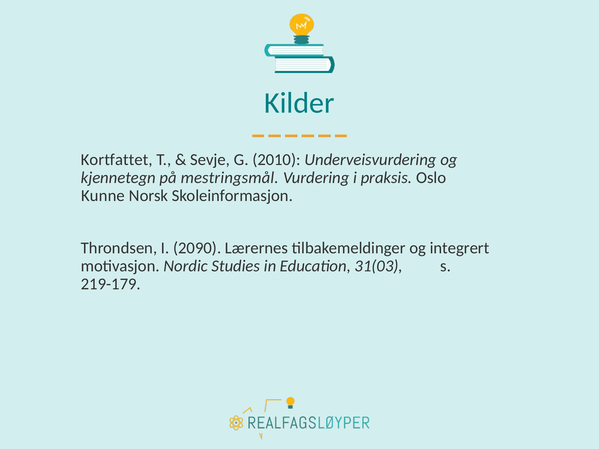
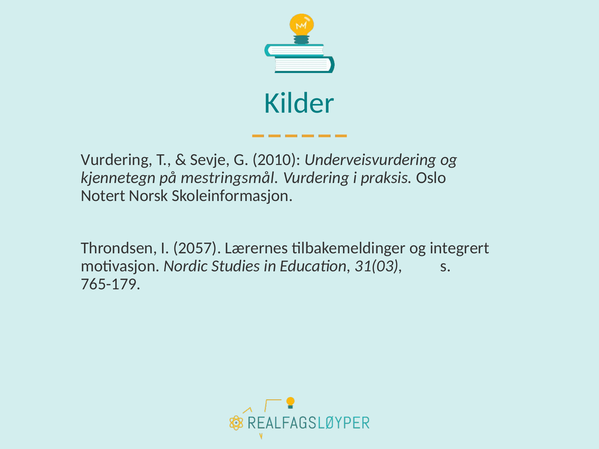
Kortfattet: Kortfattet -> Vurdering (117, 160)
Kunne: Kunne -> Notert (103, 196)
2090: 2090 -> 2057 (197, 248)
219-179: 219-179 -> 765-179 (111, 284)
